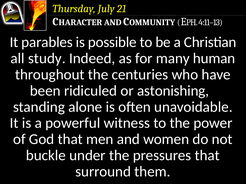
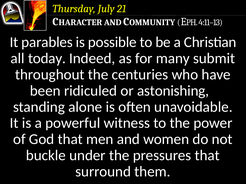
study: study -> today (47, 58)
human: human -> submit (214, 58)
